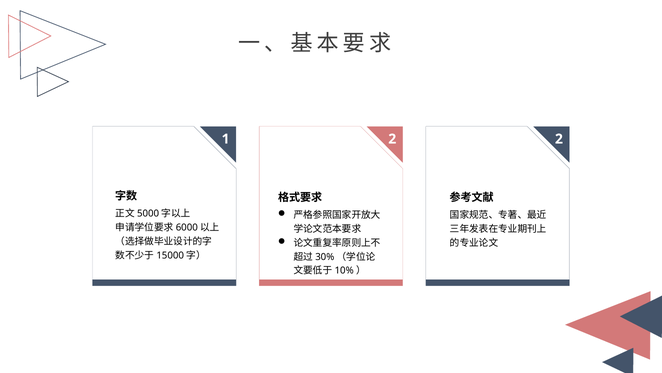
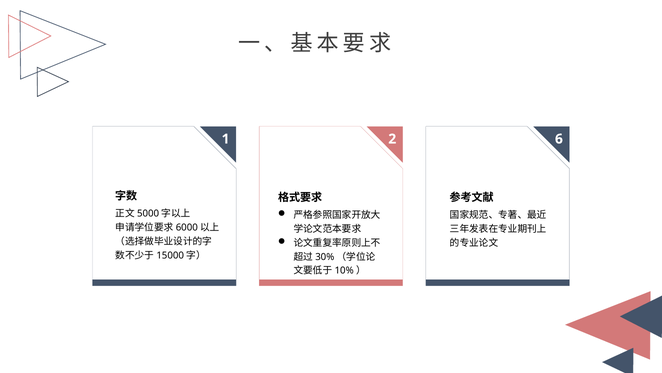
1 2: 2 -> 6 (559, 139)
